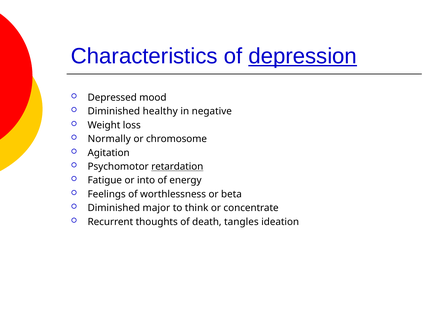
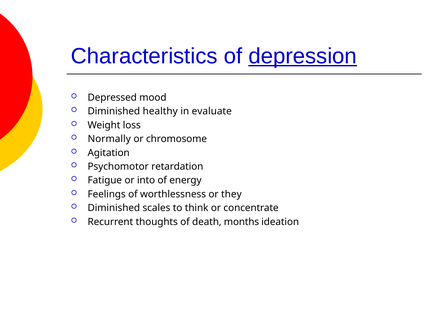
negative: negative -> evaluate (212, 111)
retardation underline: present -> none (177, 167)
beta: beta -> they (231, 194)
major: major -> scales (156, 208)
tangles: tangles -> months (241, 222)
